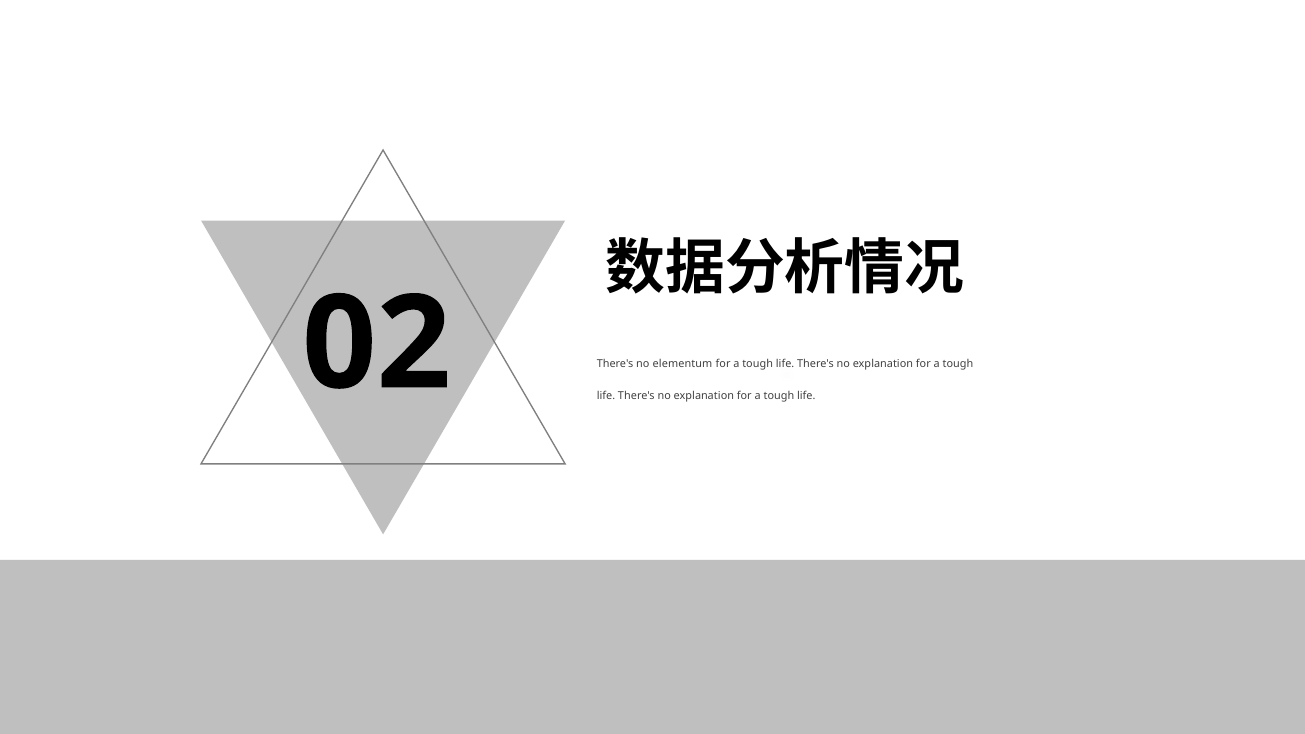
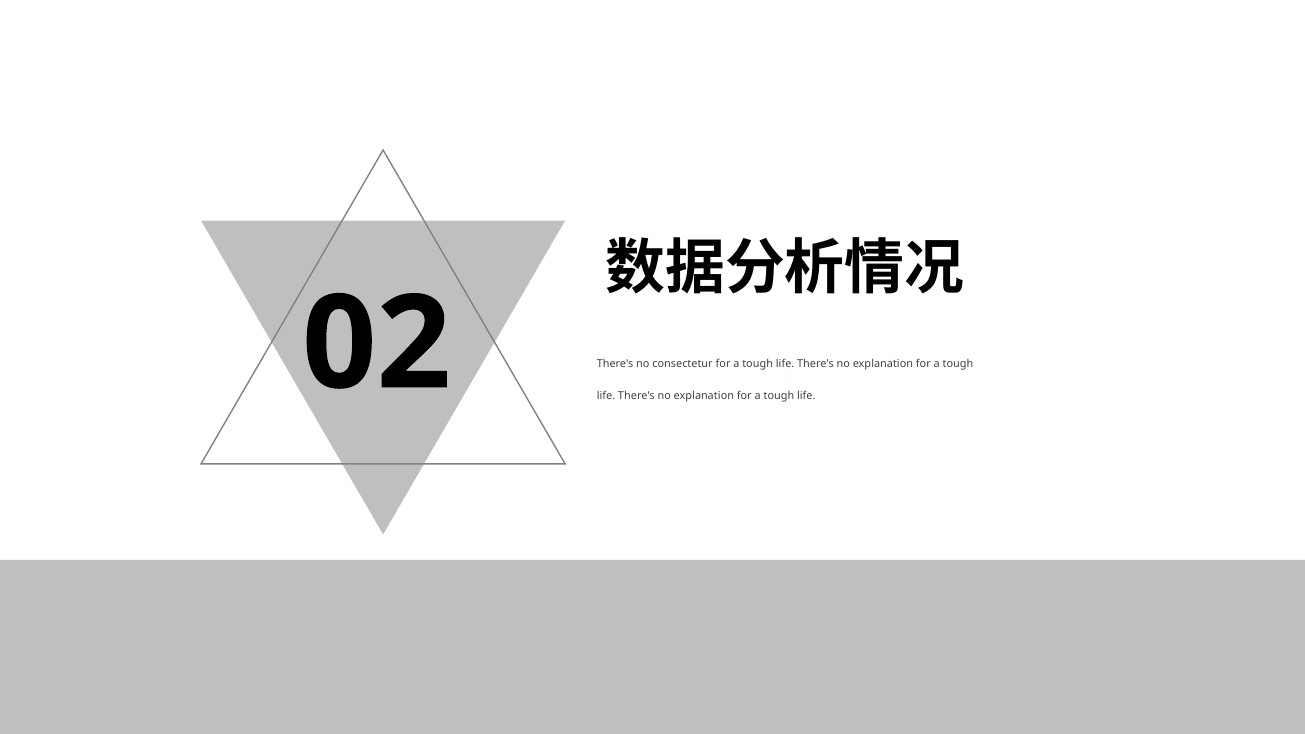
elementum: elementum -> consectetur (683, 364)
